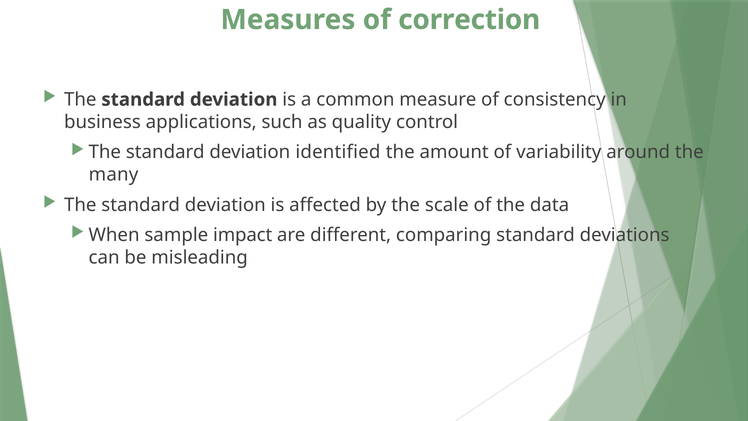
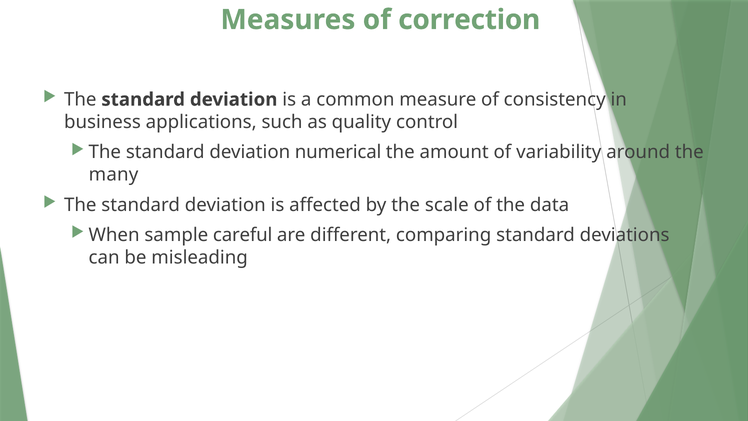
identified: identified -> numerical (338, 152)
impact: impact -> careful (243, 235)
